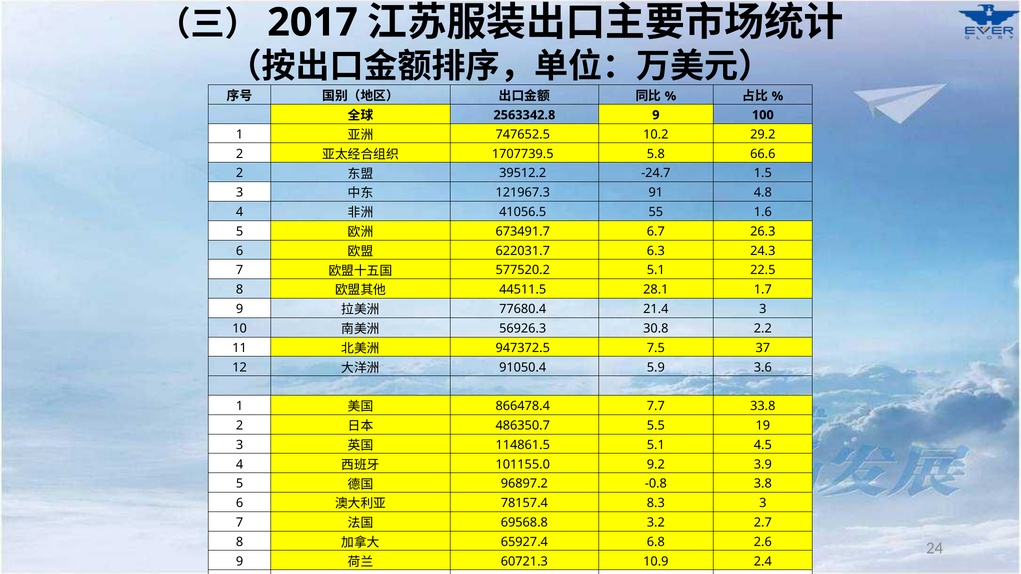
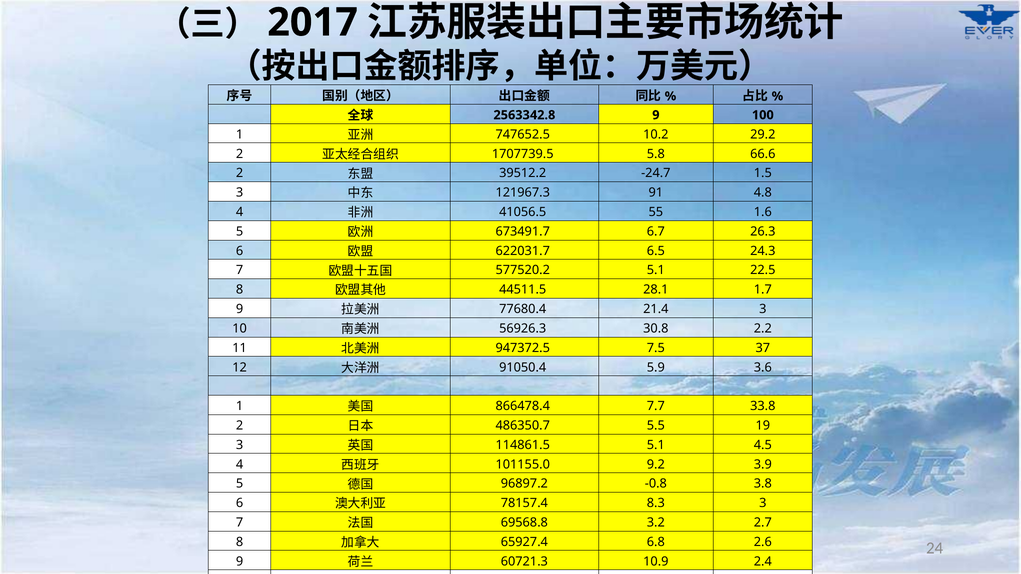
6.3: 6.3 -> 6.5 (656, 251)
